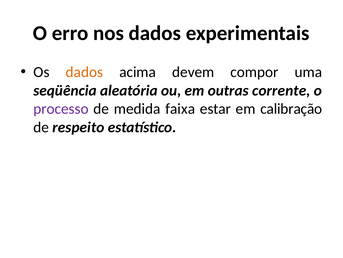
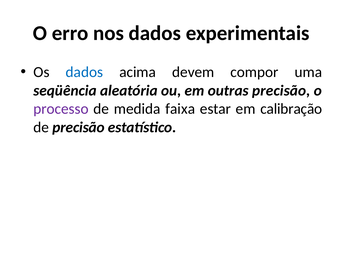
dados colour: orange -> blue (84, 72)
outras corrente: corrente -> precisão (281, 90)
de respeito: respeito -> precisão (79, 127)
